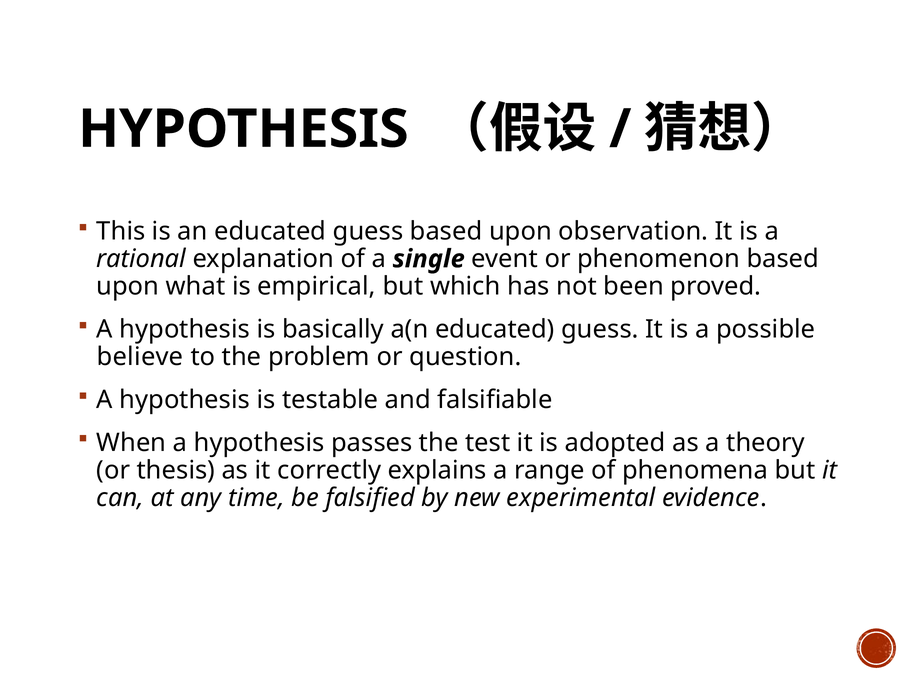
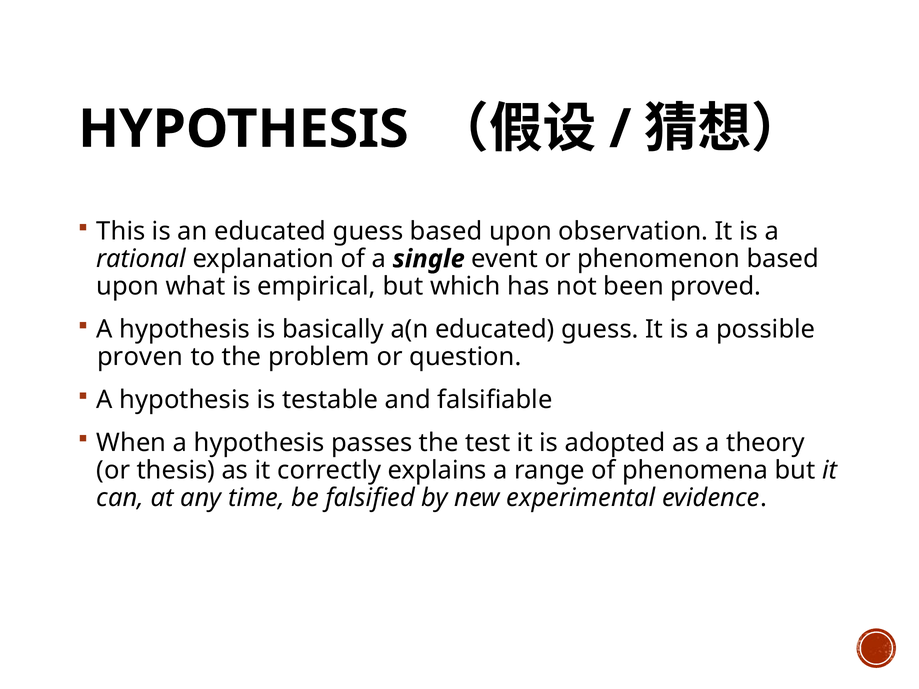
believe: believe -> proven (140, 357)
